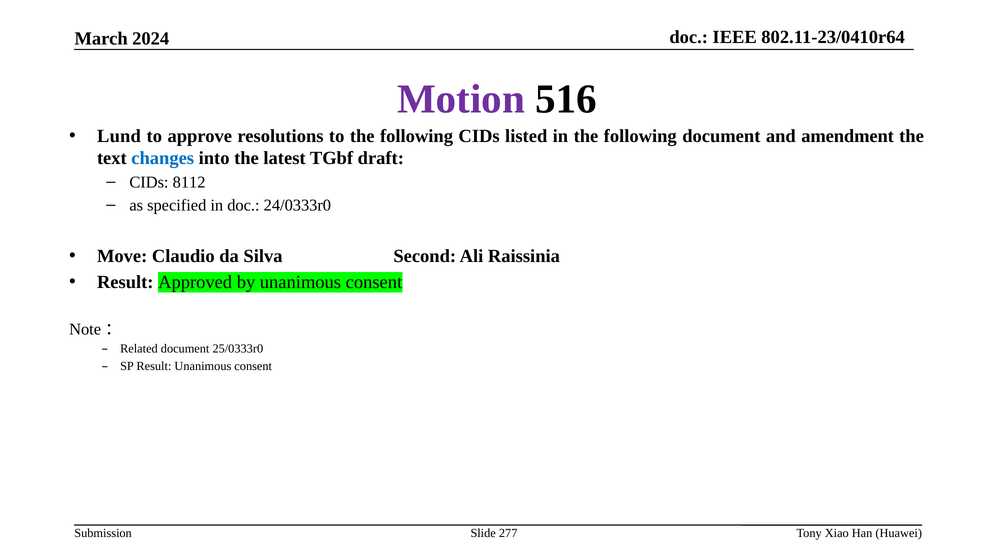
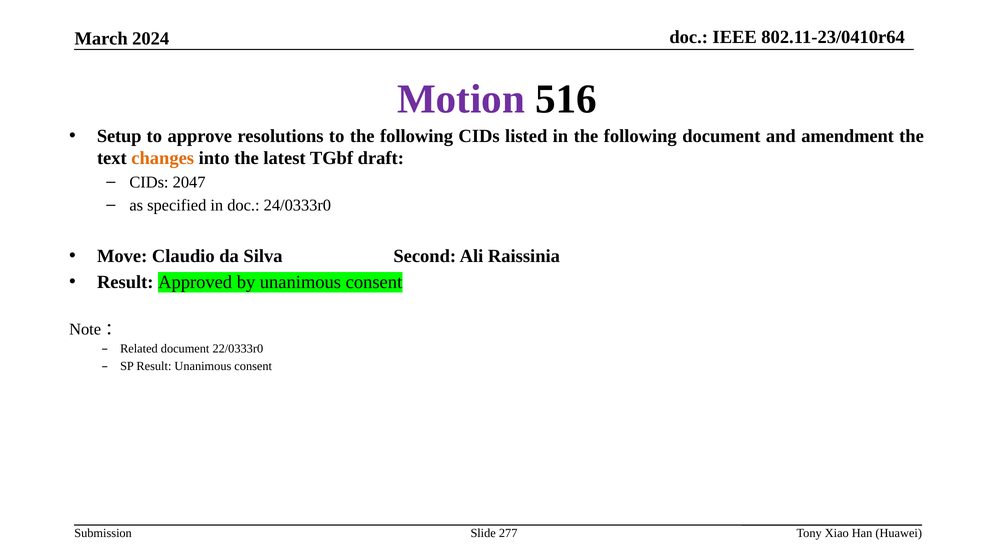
Lund: Lund -> Setup (119, 136)
changes colour: blue -> orange (163, 158)
8112: 8112 -> 2047 (189, 182)
25/0333r0: 25/0333r0 -> 22/0333r0 (238, 349)
